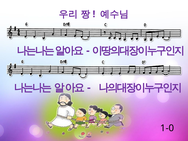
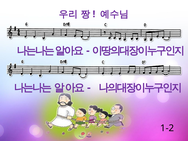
1-0: 1-0 -> 1-2 (167, 128)
